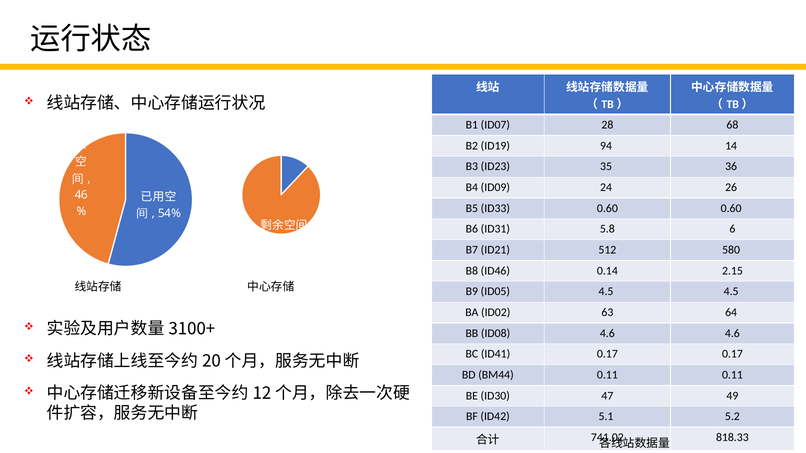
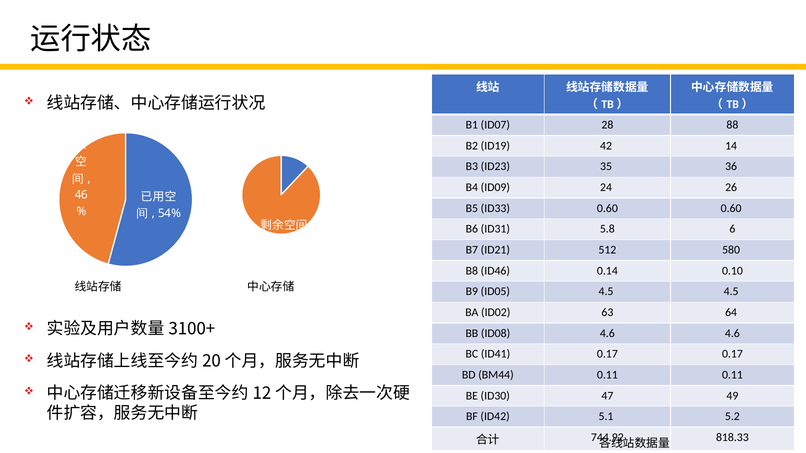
68: 68 -> 88 (732, 125)
94: 94 -> 42 (606, 146)
2.15: 2.15 -> 0.10 (732, 271)
741.02: 741.02 -> 744.92 (607, 438)
